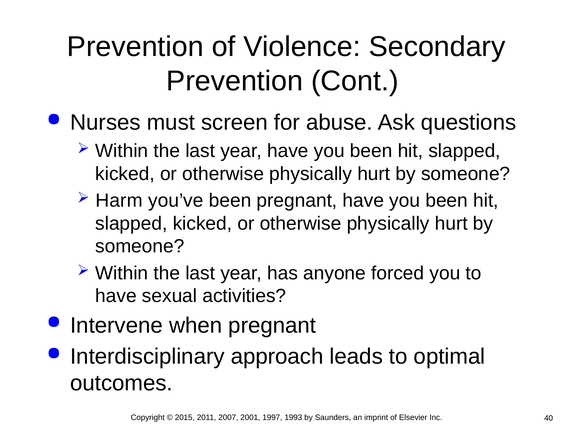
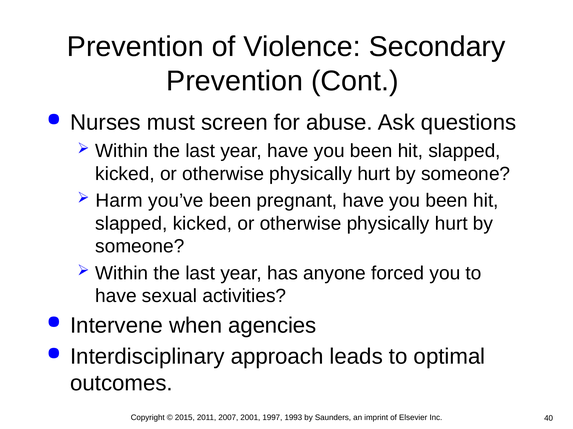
when pregnant: pregnant -> agencies (272, 326)
